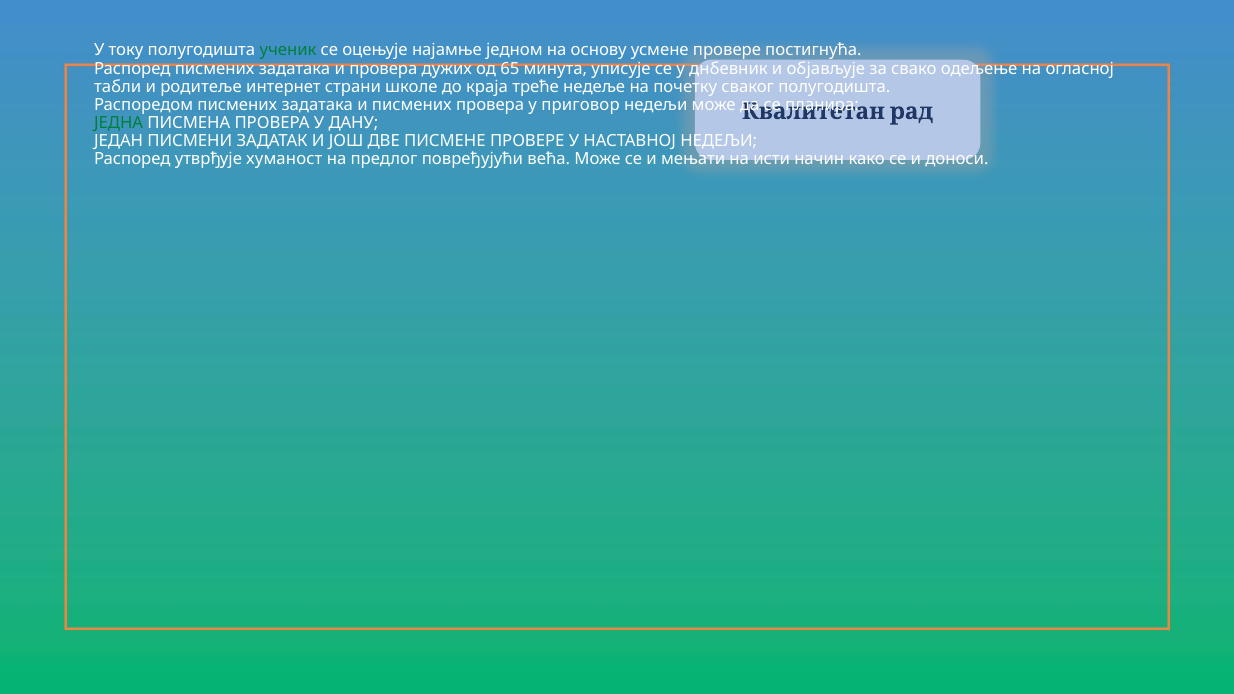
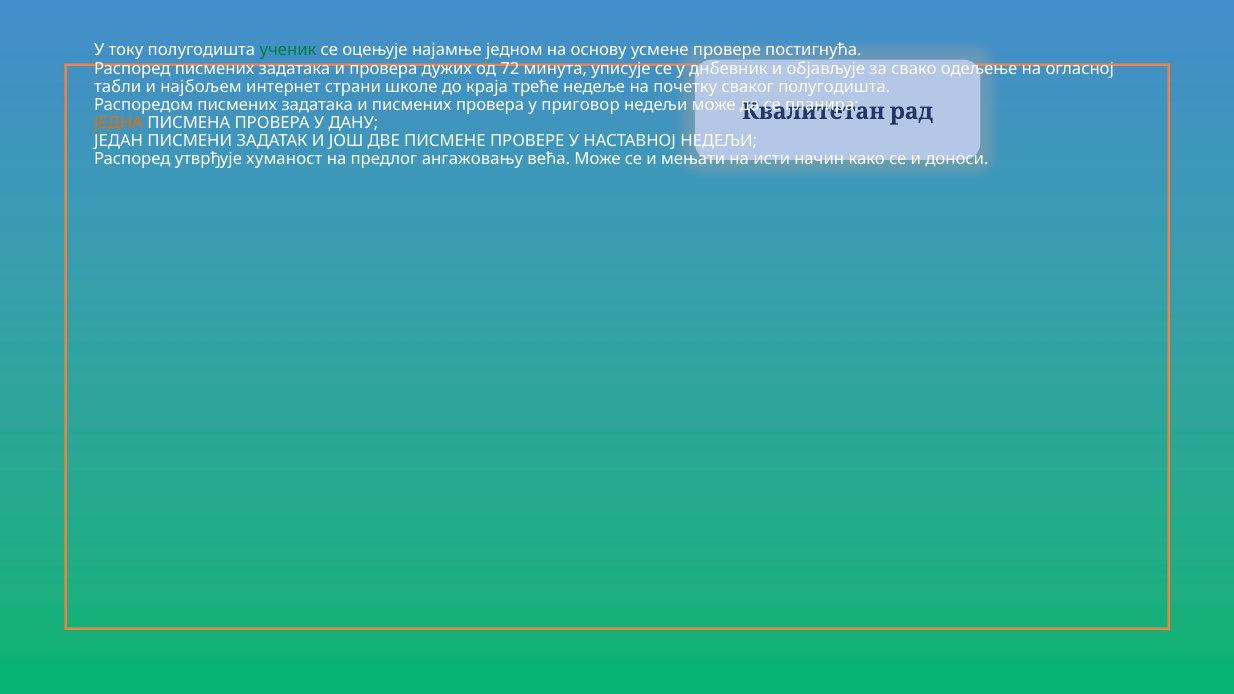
65: 65 -> 72 (510, 69)
родитеље: родитеље -> најбољем (201, 87)
ЈЕДНА colour: green -> orange (119, 123)
повређујући: повређујући -> ангажовању (472, 159)
